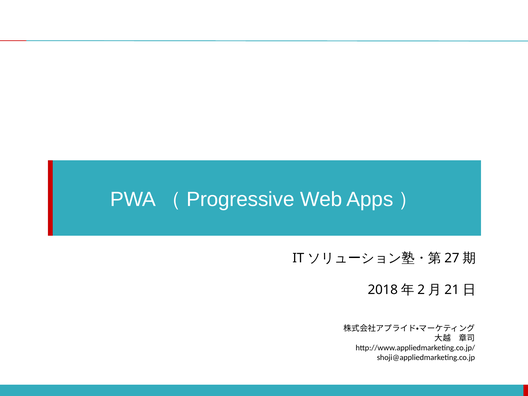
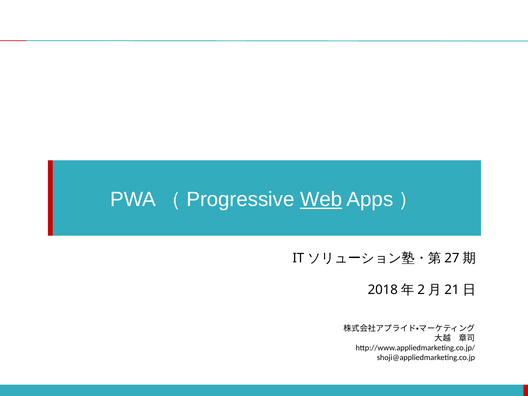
Web underline: none -> present (321, 199)
